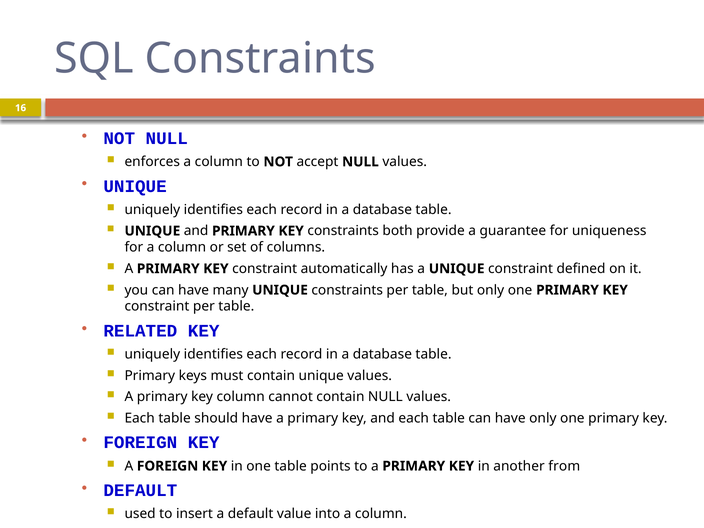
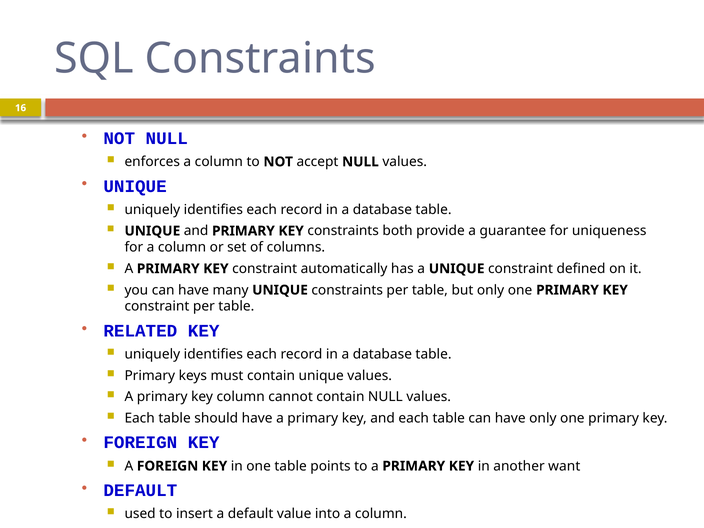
from: from -> want (564, 466)
